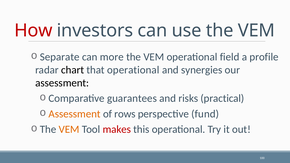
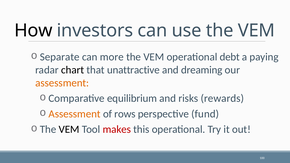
How colour: red -> black (33, 31)
field: field -> debt (230, 57)
profile: profile -> paying (264, 57)
that operational: operational -> unattractive (133, 70)
synergies: synergies -> dreaming (202, 70)
assessment colour: black -> orange (62, 83)
guarantees: guarantees -> equilibrium (132, 98)
practical: practical -> rewards (222, 98)
VEM colour: orange -> black (69, 129)
